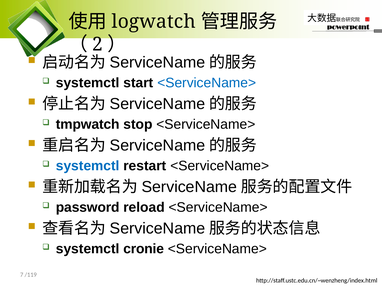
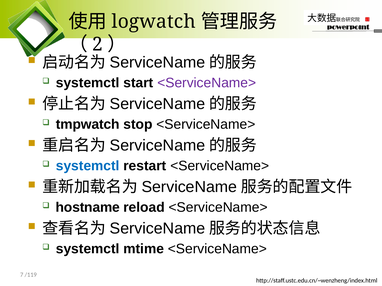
<ServiceName> colour: blue -> purple (207, 83)
password: password -> hostname (88, 208)
cronie: cronie -> mtime (144, 249)
